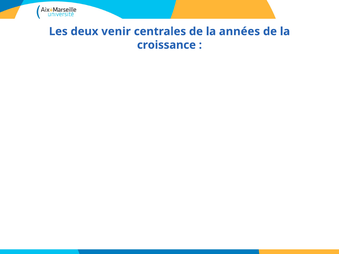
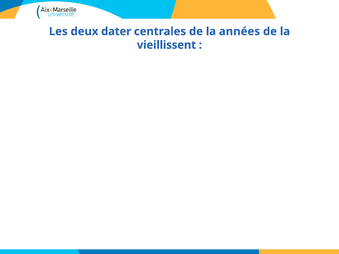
venir: venir -> dater (116, 31)
croissance: croissance -> vieillissent (166, 45)
